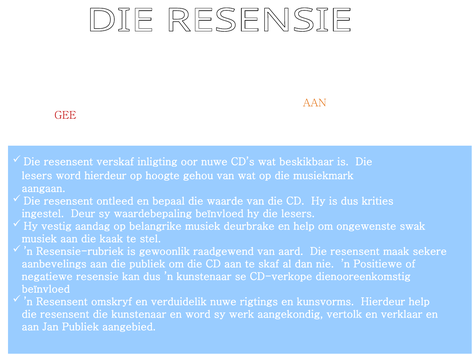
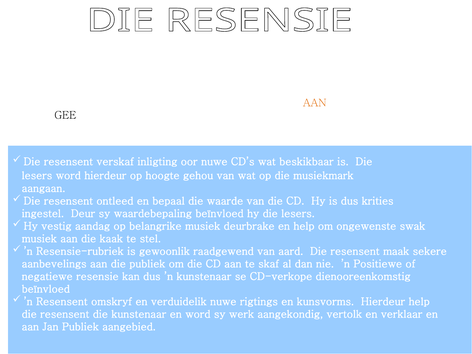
GEE colour: red -> black (65, 115)
